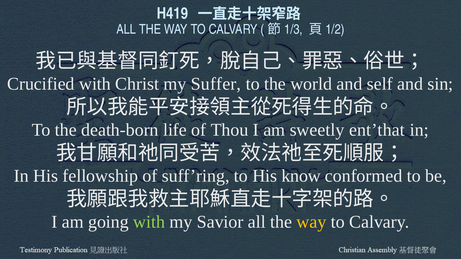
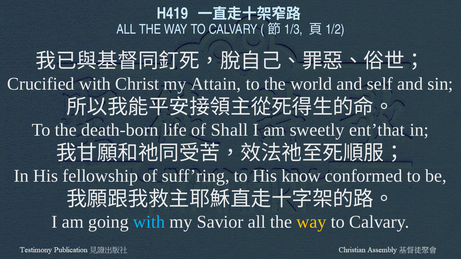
Suffer: Suffer -> Attain (216, 84)
Thou: Thou -> Shall (230, 130)
with colour: light green -> light blue (149, 222)
